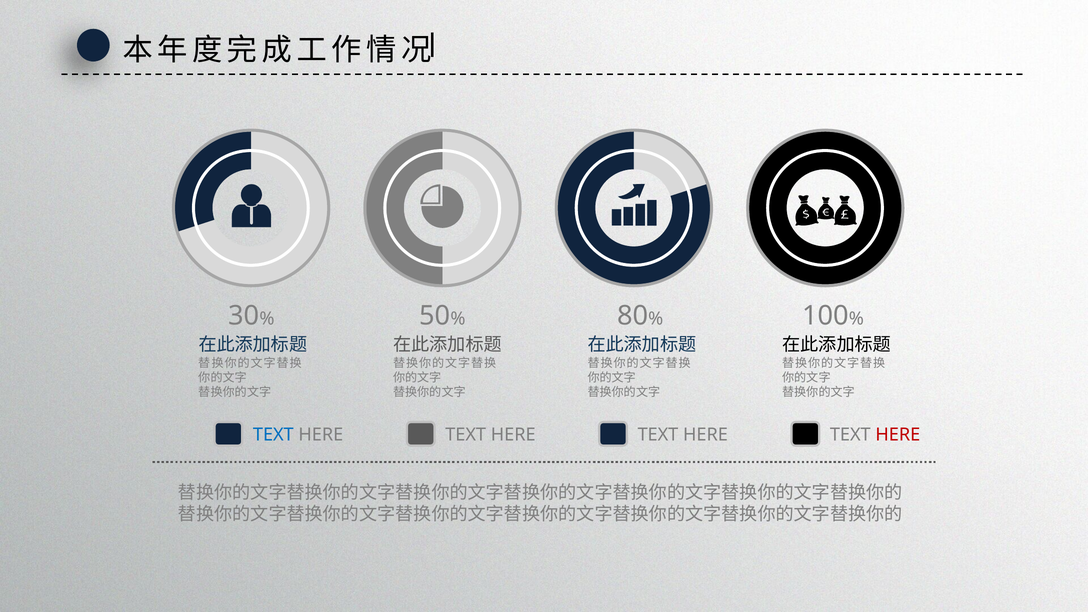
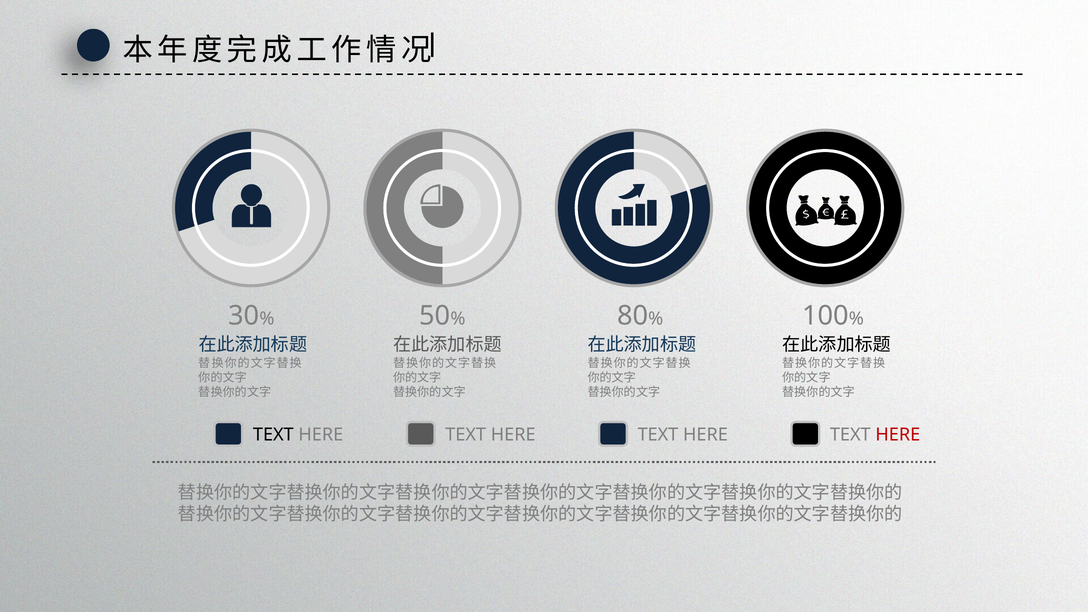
TEXT colour: blue -> black (273, 435)
